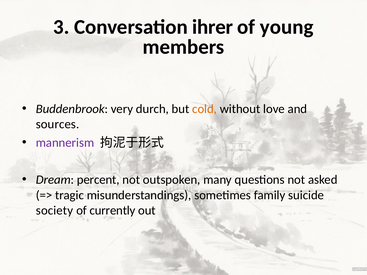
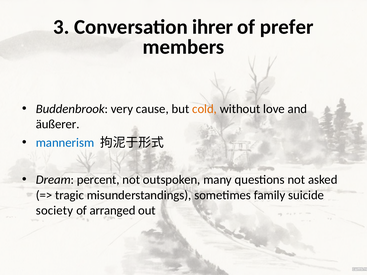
young: young -> prefer (287, 27)
durch: durch -> cause (152, 109)
sources: sources -> äußerer (58, 124)
mannerism colour: purple -> blue (65, 143)
currently: currently -> arranged (113, 211)
